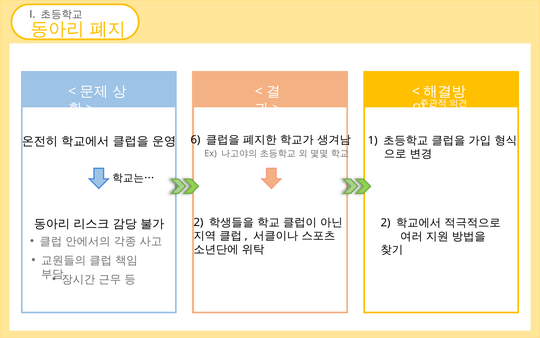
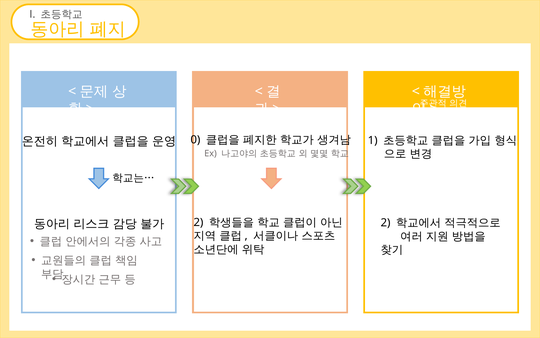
6: 6 -> 0 (195, 140)
